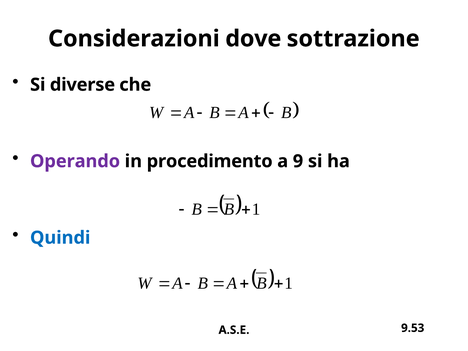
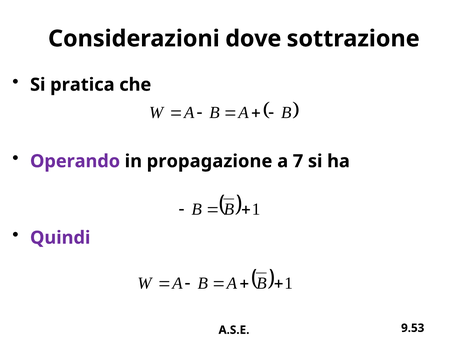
diverse: diverse -> pratica (82, 85)
procedimento: procedimento -> propagazione (210, 161)
9: 9 -> 7 (298, 161)
Quindi colour: blue -> purple (60, 238)
